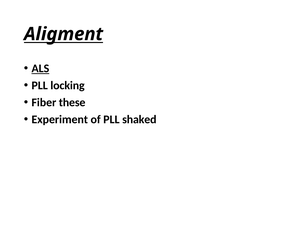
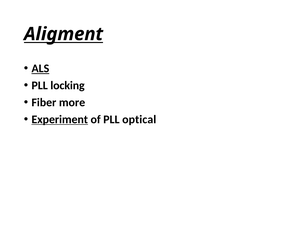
these: these -> more (72, 102)
Experiment underline: none -> present (60, 119)
shaked: shaked -> optical (139, 119)
